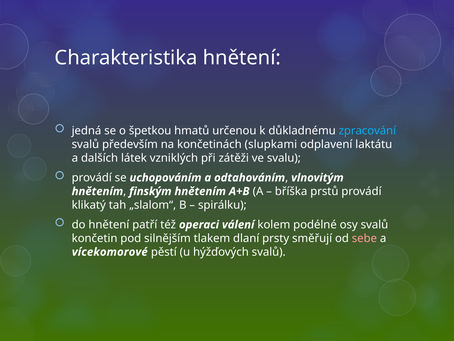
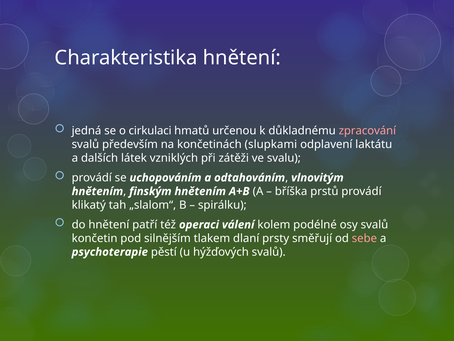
špetkou: špetkou -> cirkulaci (150, 131)
zpracování colour: light blue -> pink (367, 131)
vícekomorové: vícekomorové -> psychoterapie (110, 252)
